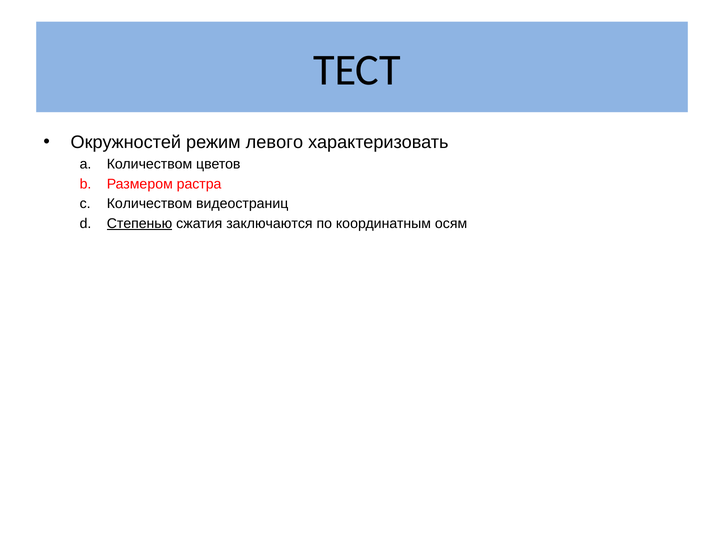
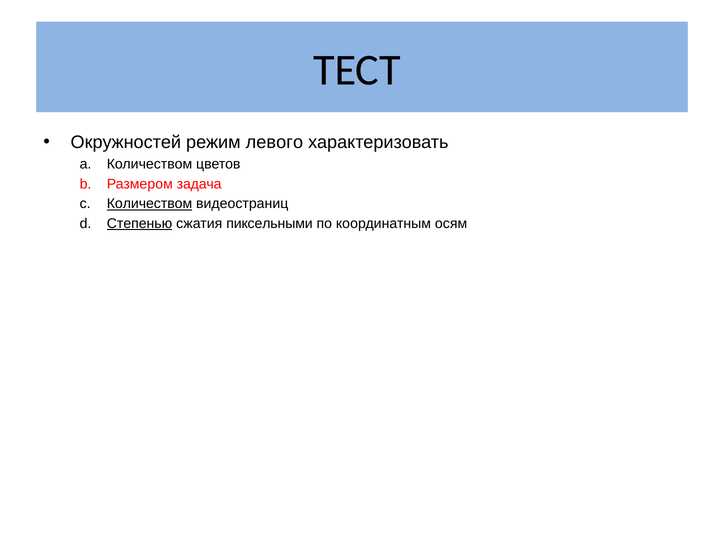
растра: растра -> задача (199, 184)
Количеством underline: none -> present (150, 204)
заключаются: заключаются -> пиксельными (269, 224)
